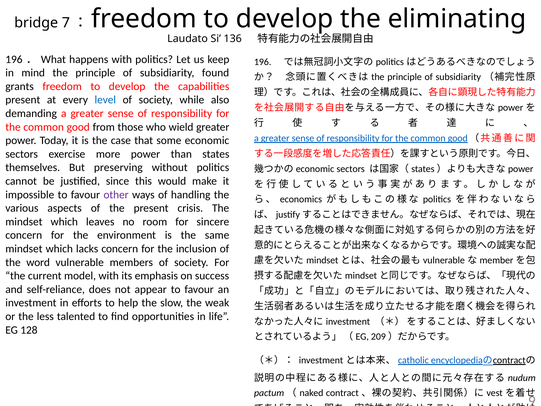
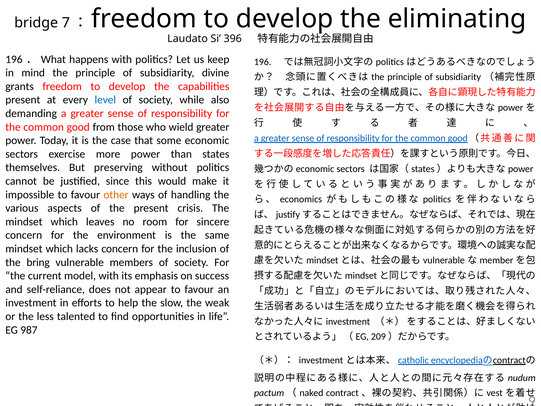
136: 136 -> 396 (233, 39)
found: found -> divine (216, 73)
other colour: purple -> orange (116, 195)
word: word -> bring (38, 262)
128: 128 -> 987 (29, 330)
